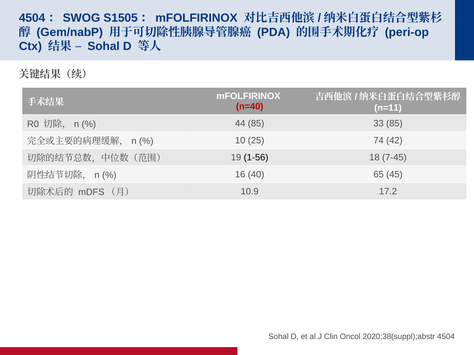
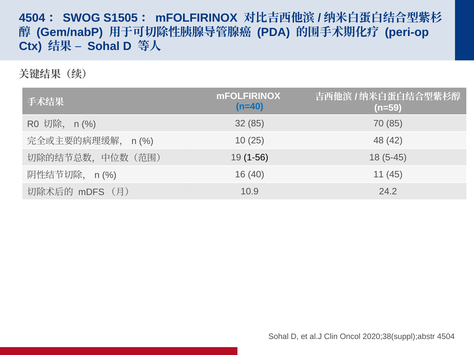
n=40 colour: red -> blue (250, 106)
n=11: n=11 -> n=59 (388, 108)
44: 44 -> 32 (240, 124)
33: 33 -> 70 (379, 124)
74: 74 -> 48 (379, 141)
7-45: 7-45 -> 5-45 (394, 158)
65: 65 -> 11 (379, 175)
17.2: 17.2 -> 24.2 (388, 192)
